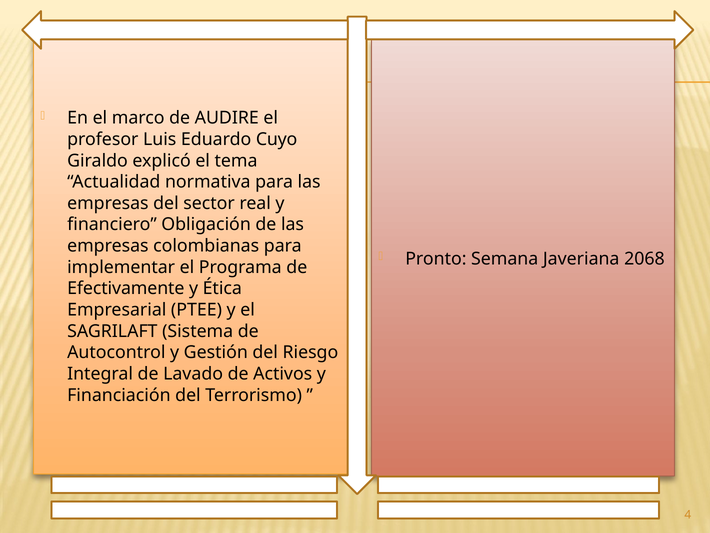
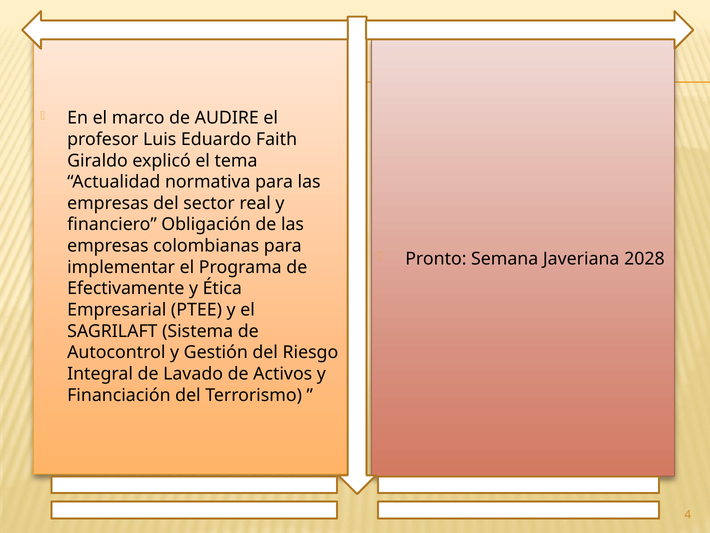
Cuyo: Cuyo -> Faith (277, 139)
2068: 2068 -> 2028 (644, 258)
